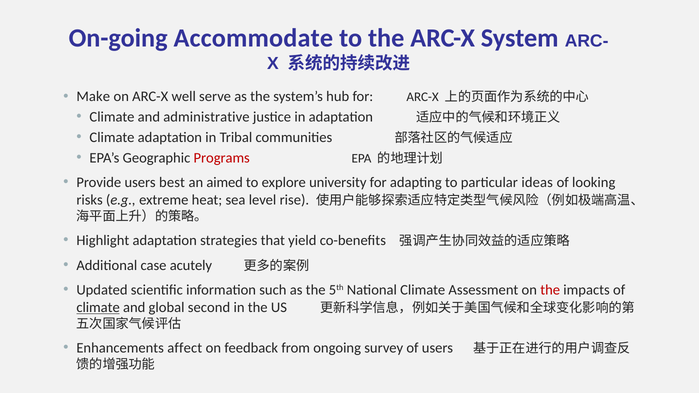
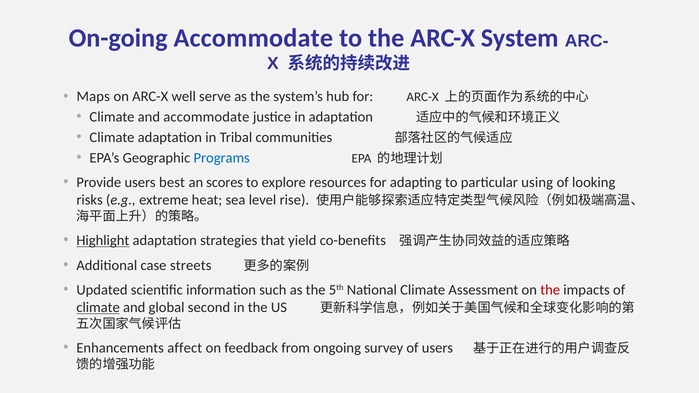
Make: Make -> Maps (93, 97)
and administrative: administrative -> accommodate (206, 117)
Programs colour: red -> blue (222, 158)
aimed: aimed -> scores (225, 183)
university: university -> resources (338, 183)
ideas: ideas -> using (537, 183)
Highlight underline: none -> present (103, 241)
acutely: acutely -> streets (191, 265)
